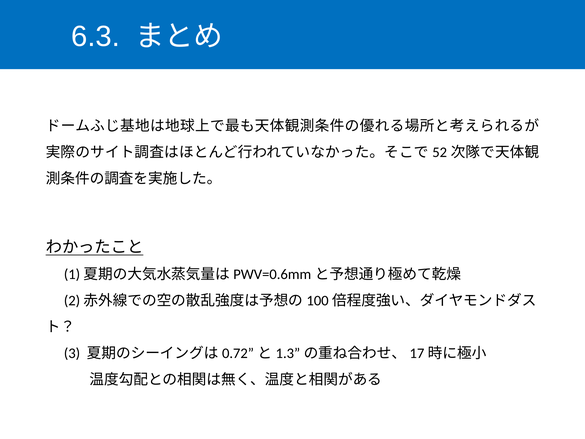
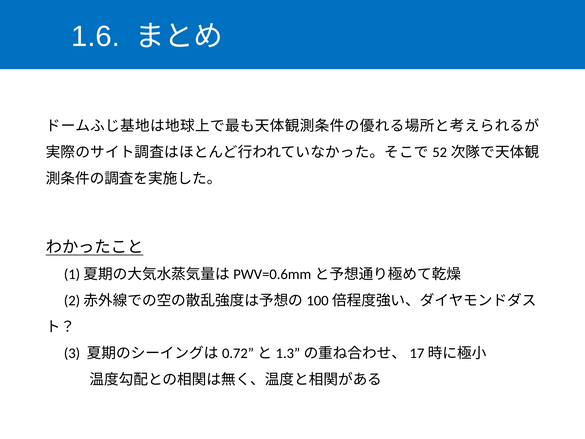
6.3: 6.3 -> 1.6 (96, 37)
